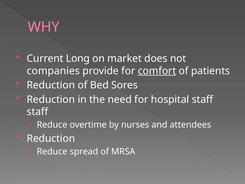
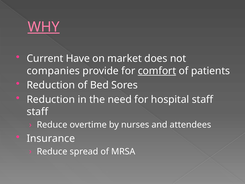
WHY underline: none -> present (44, 27)
Long: Long -> Have (78, 58)
Reduction: Reduction -> Insurance (51, 138)
